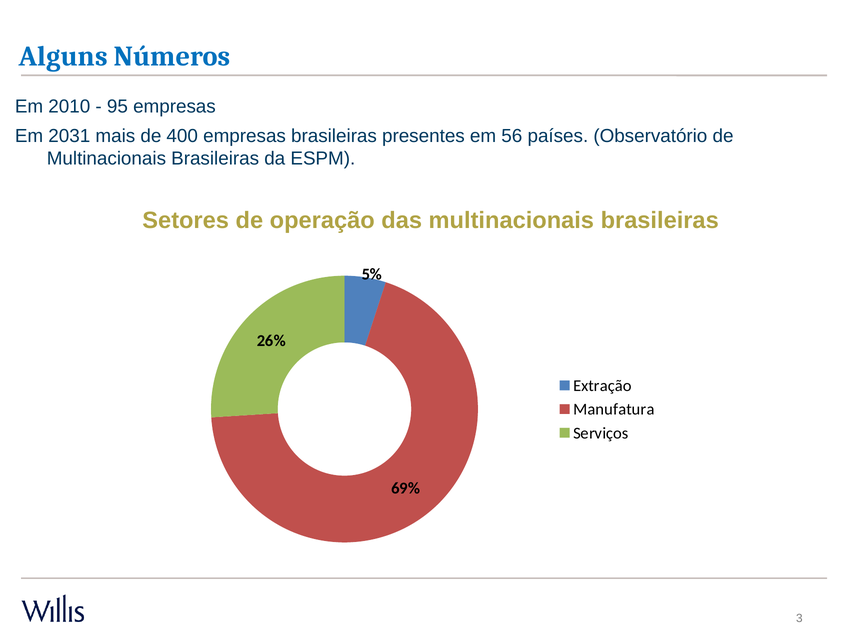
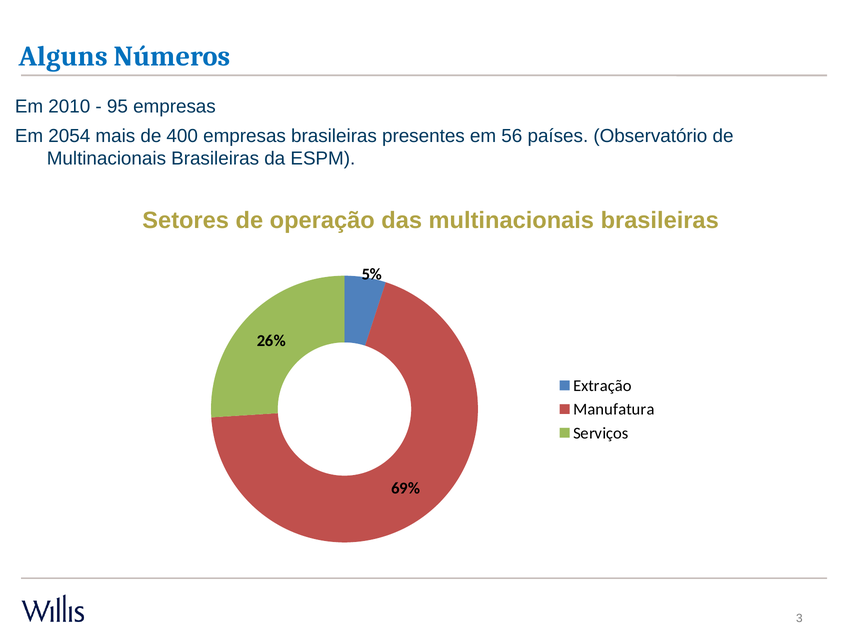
2031: 2031 -> 2054 (69, 136)
